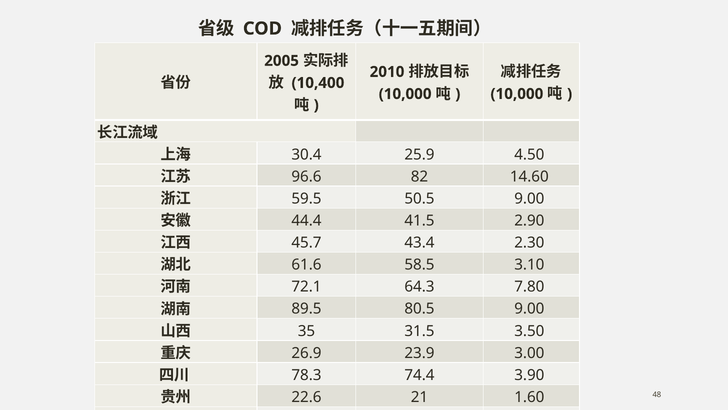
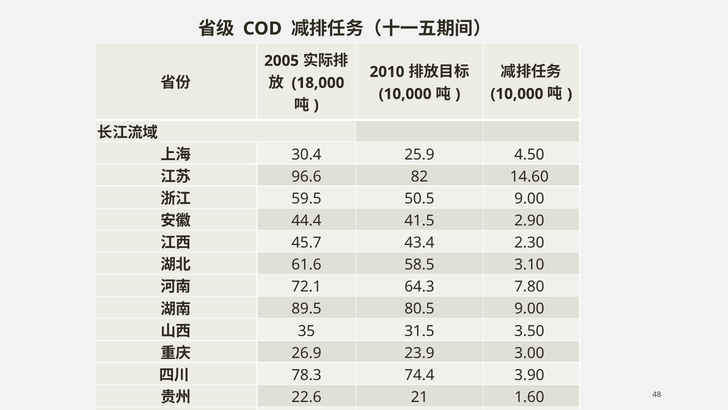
10,400: 10,400 -> 18,000 (318, 83)
